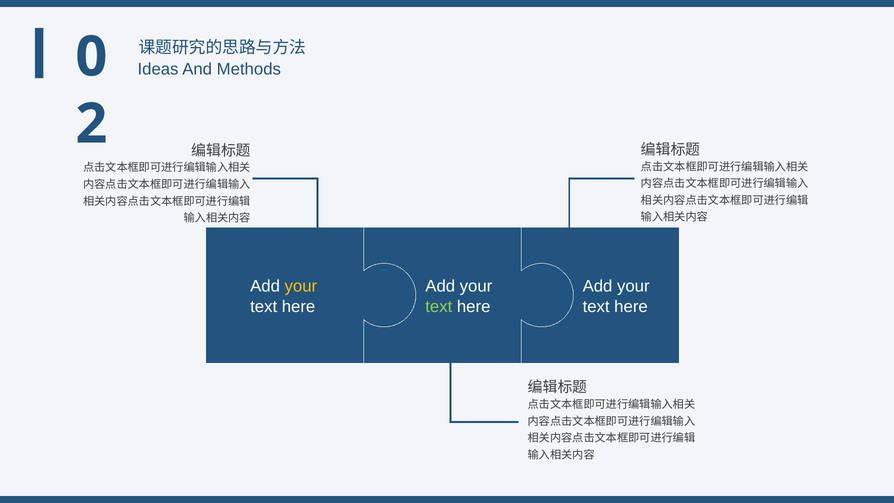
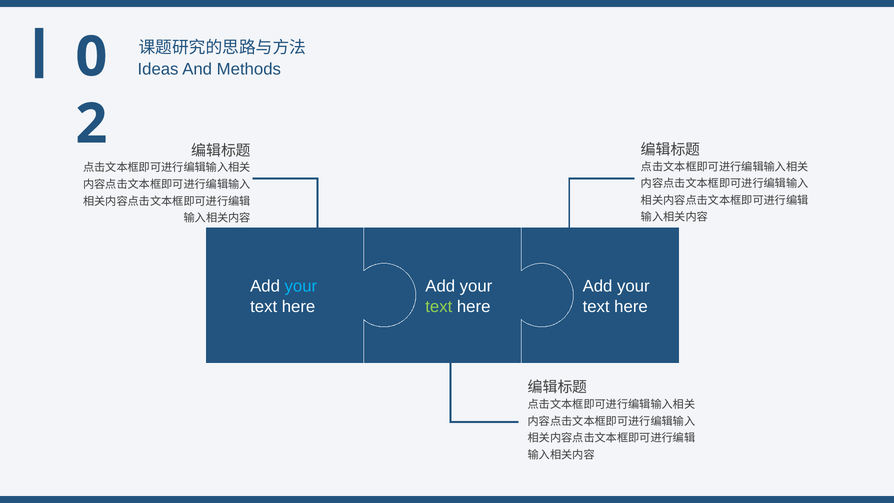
your colour: yellow -> light blue (301, 286)
